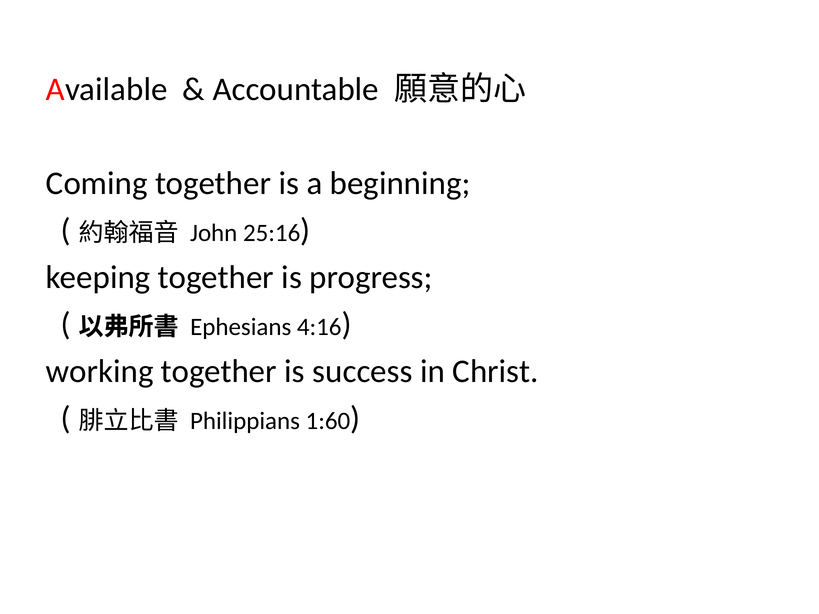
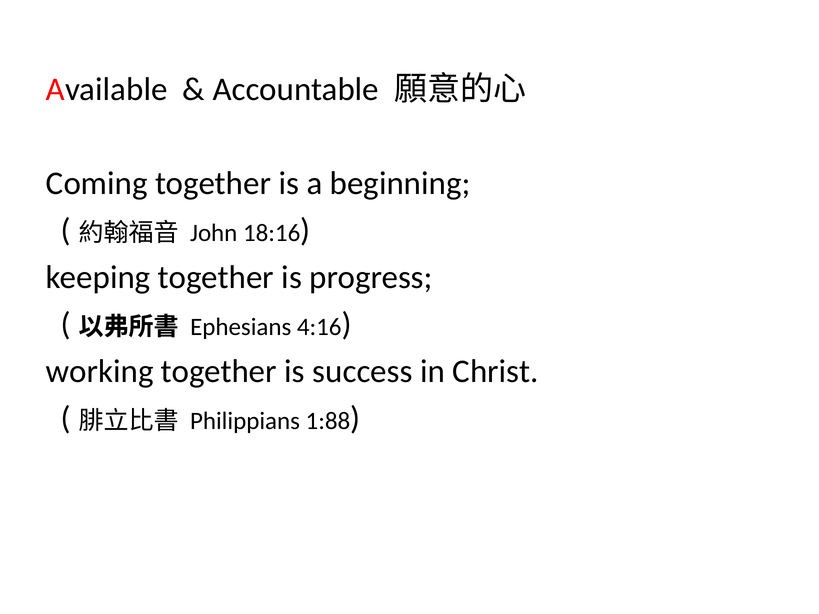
25:16: 25:16 -> 18:16 (272, 233)
1:60: 1:60 -> 1:88 (328, 421)
